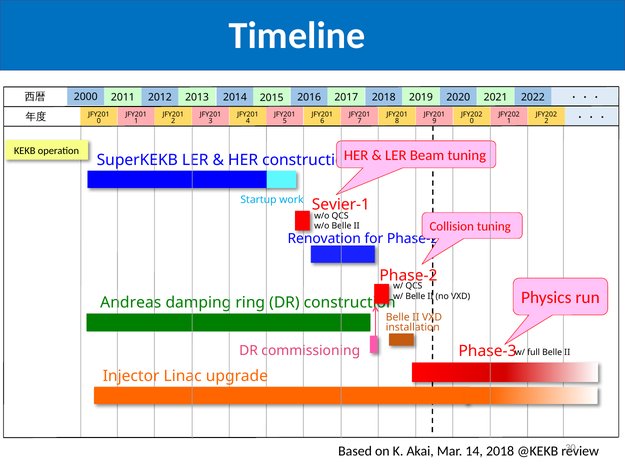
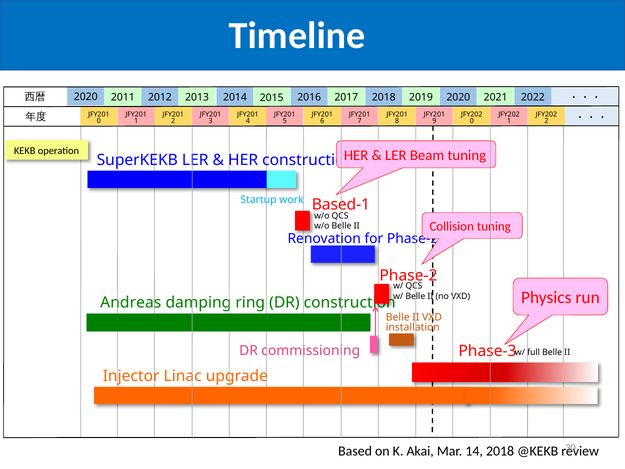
2000: 2000 -> 2020 (86, 97)
Sevier-1: Sevier-1 -> Based-1 (341, 204)
